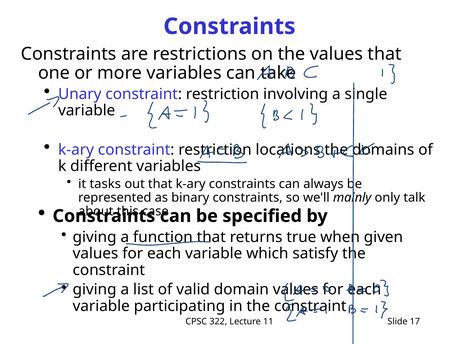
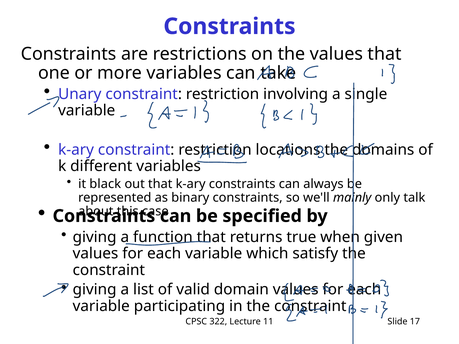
tasks: tasks -> black (105, 184)
